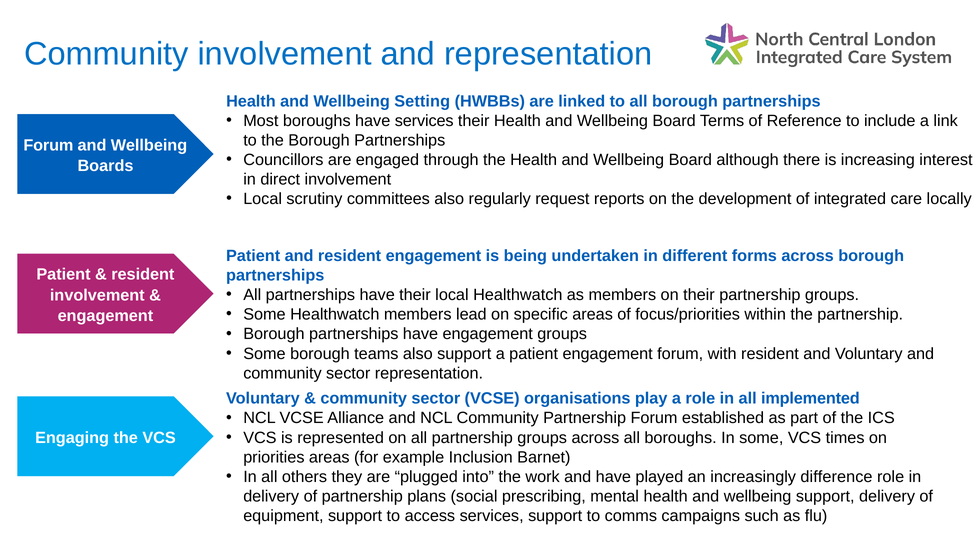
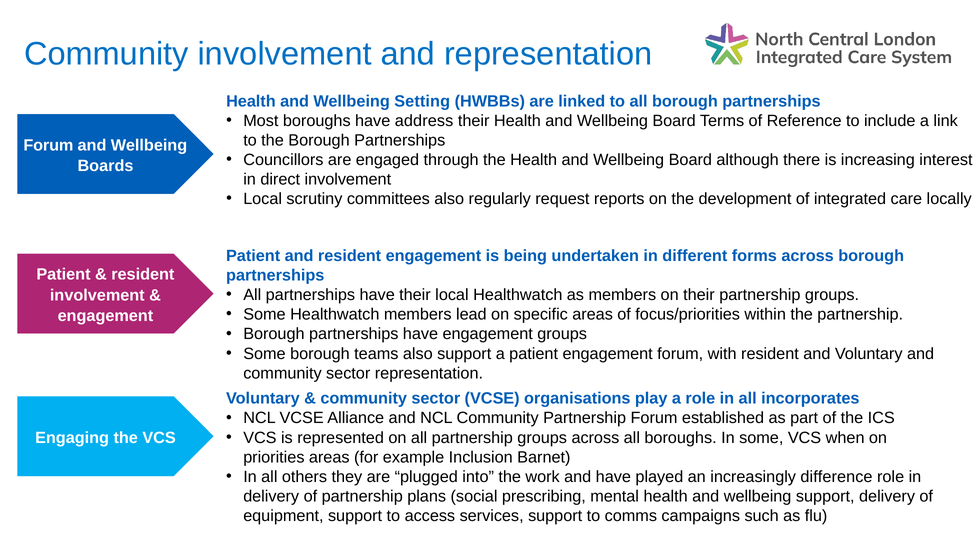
have services: services -> address (424, 121)
implemented: implemented -> incorporates (810, 398)
times: times -> when (845, 437)
